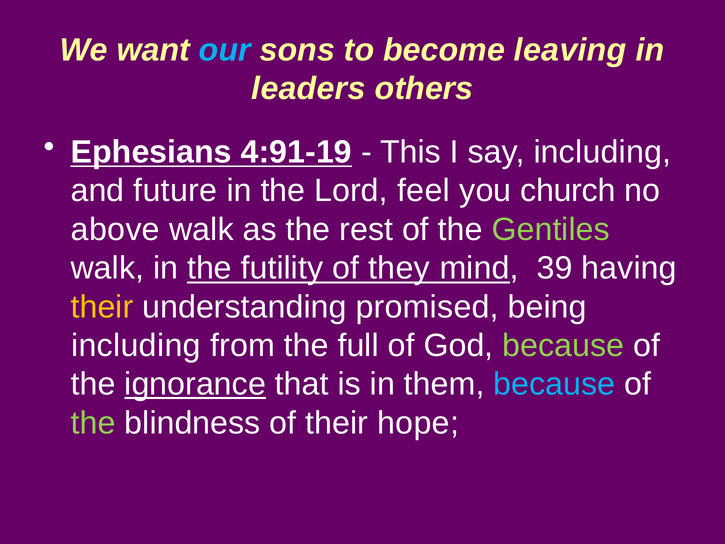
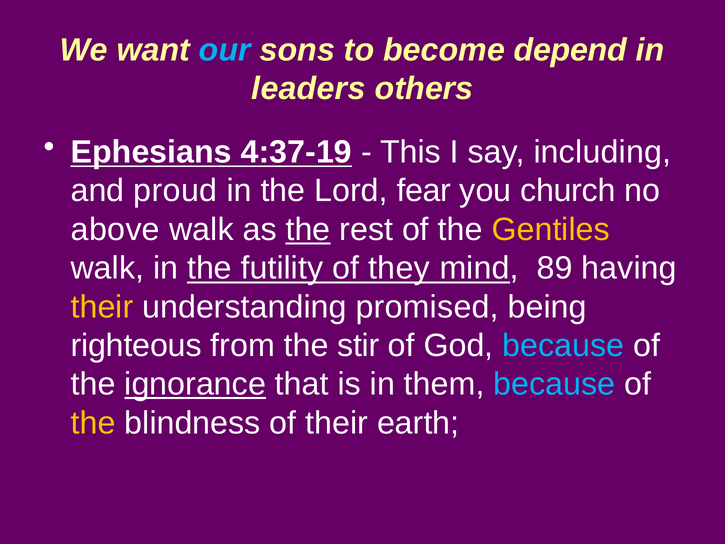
leaving: leaving -> depend (570, 50)
4:91-19: 4:91-19 -> 4:37-19 (296, 152)
future: future -> proud (175, 191)
feel: feel -> fear (424, 191)
the underline: none -> present (308, 229)
Gentiles colour: light green -> yellow (551, 229)
39: 39 -> 89 (555, 268)
including: including -> righteous (136, 345)
full: full -> stir (358, 345)
because colour: light green -> light blue (563, 345)
the colour: light green -> yellow (93, 423)
hope: hope -> earth (418, 423)
